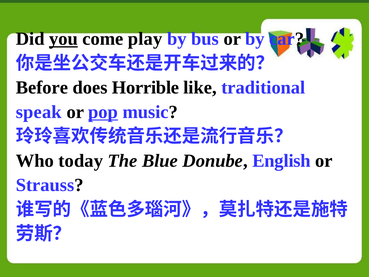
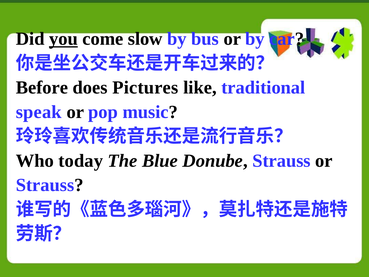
play: play -> slow (145, 39)
Horrible: Horrible -> Pictures (145, 88)
pop underline: present -> none (103, 112)
Donube English: English -> Strauss (281, 161)
